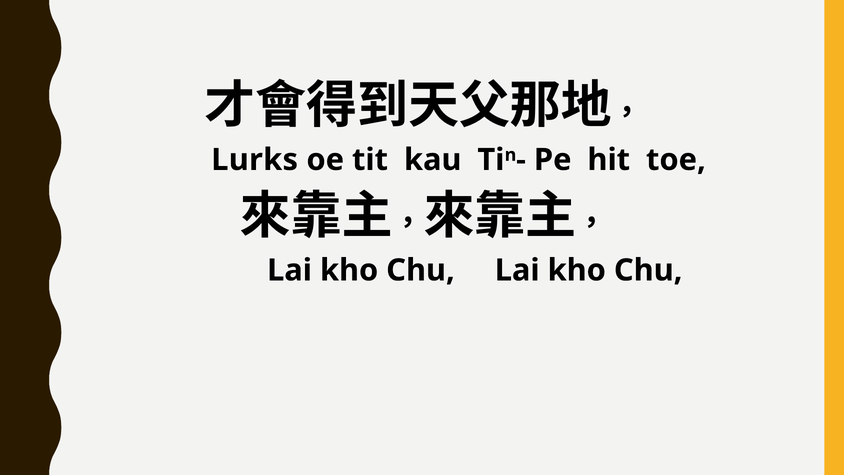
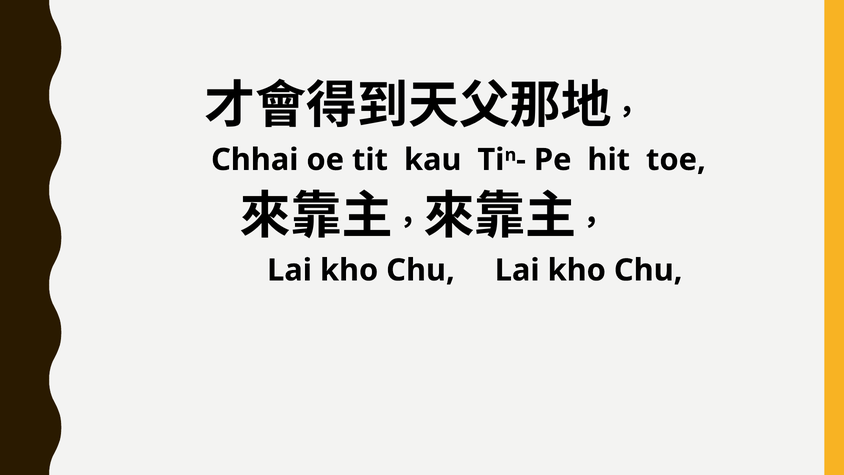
Lurks: Lurks -> Chhai (255, 160)
